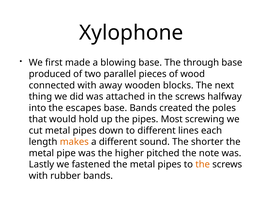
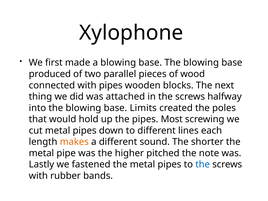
base The through: through -> blowing (201, 63)
with away: away -> pipes (111, 85)
into the escapes: escapes -> blowing (83, 108)
base Bands: Bands -> Limits (143, 108)
the colour: orange -> blue (203, 164)
